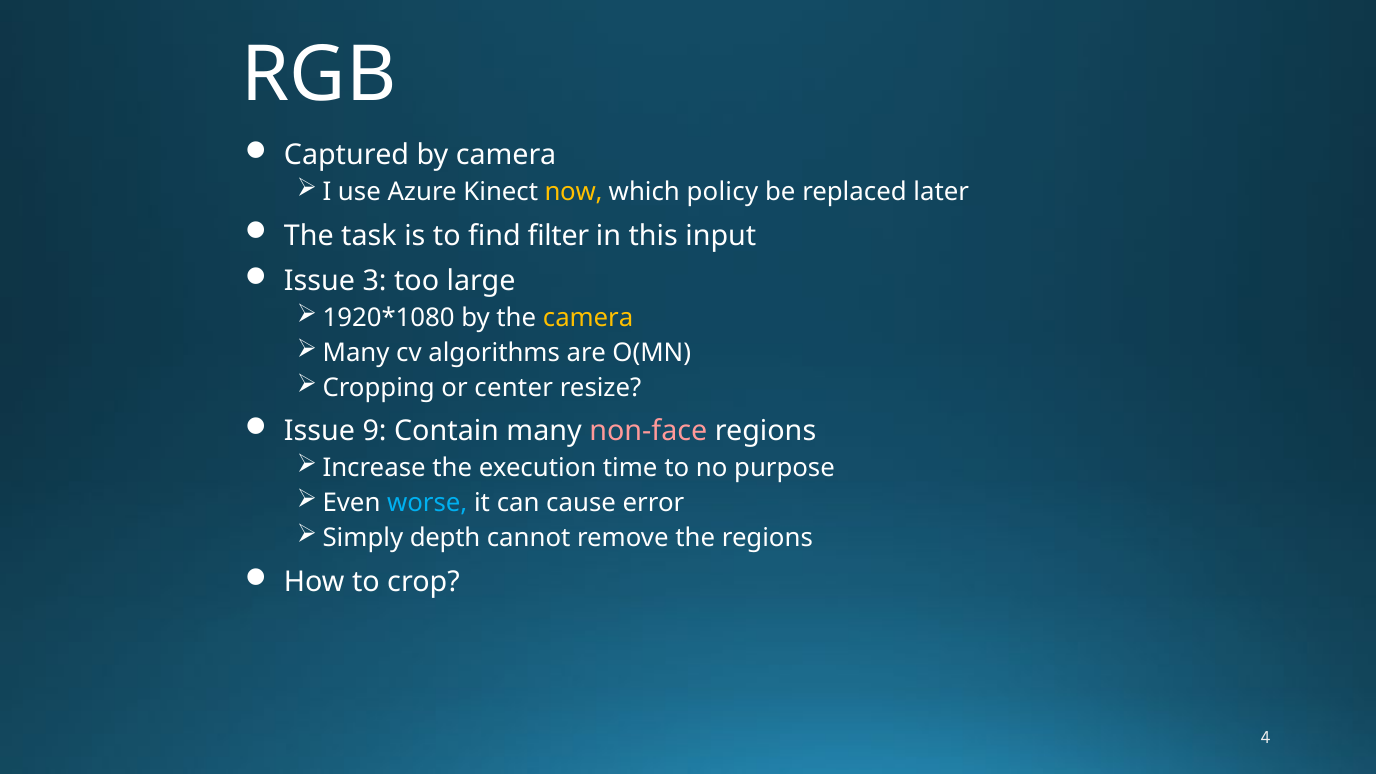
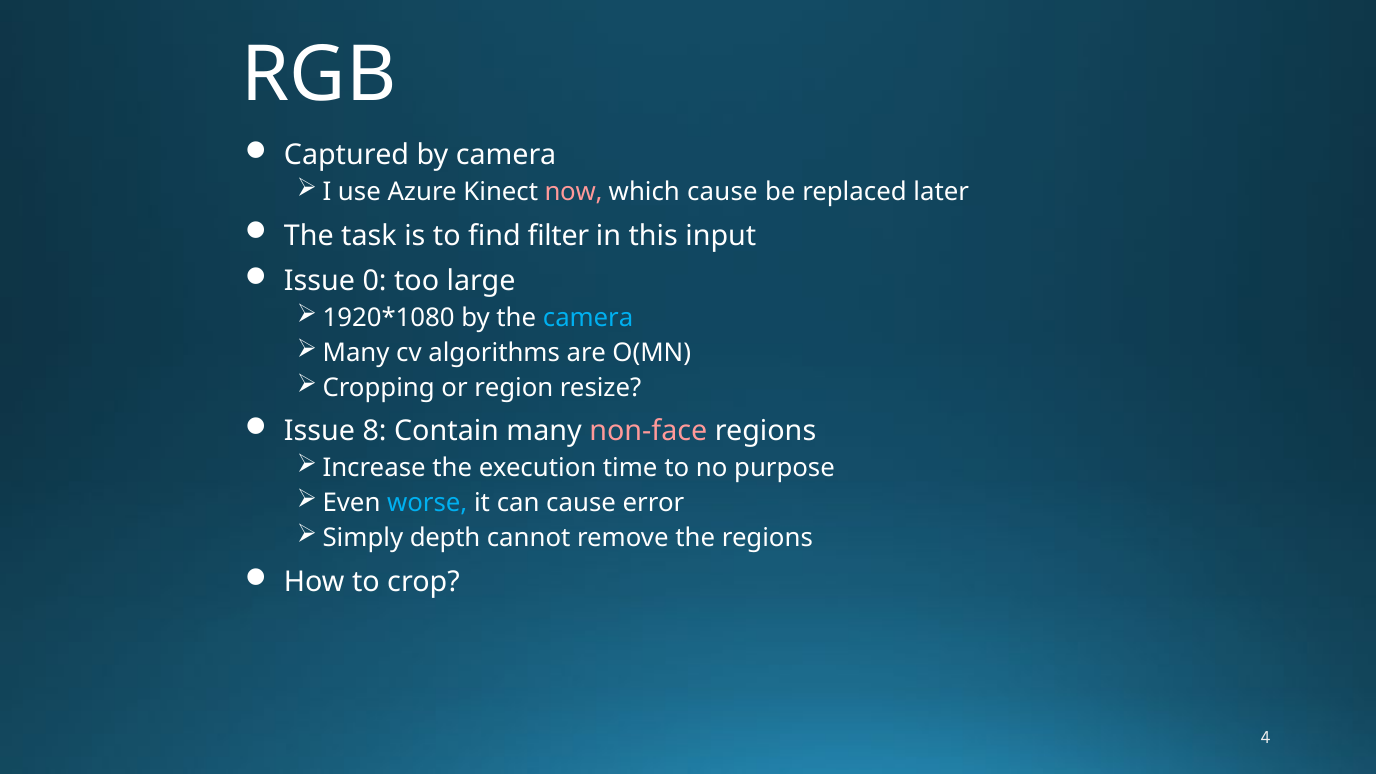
now colour: yellow -> pink (574, 192)
which policy: policy -> cause (722, 192)
3: 3 -> 0 (375, 281)
camera colour: yellow -> light blue (588, 318)
center: center -> region (514, 388)
9: 9 -> 8 (375, 431)
